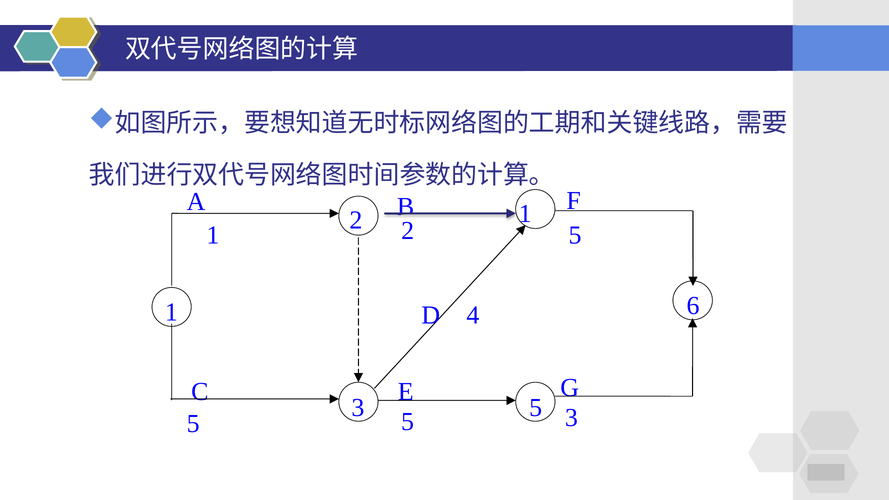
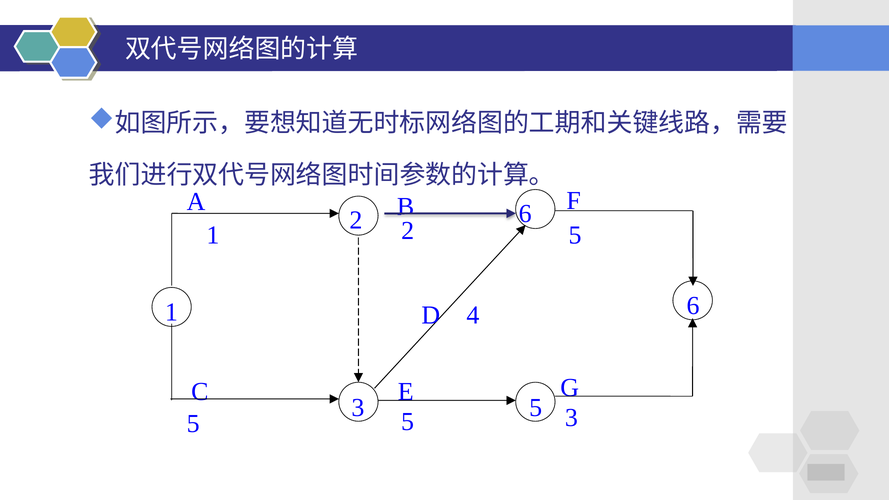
2 1: 1 -> 6 (525, 213)
